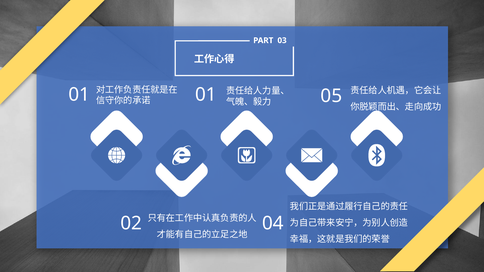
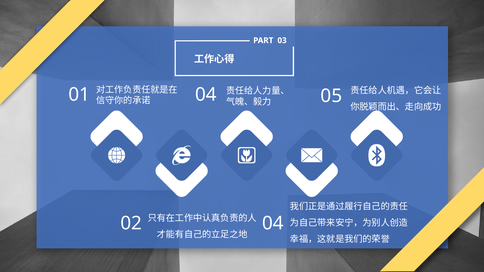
01 01: 01 -> 04 (206, 95)
